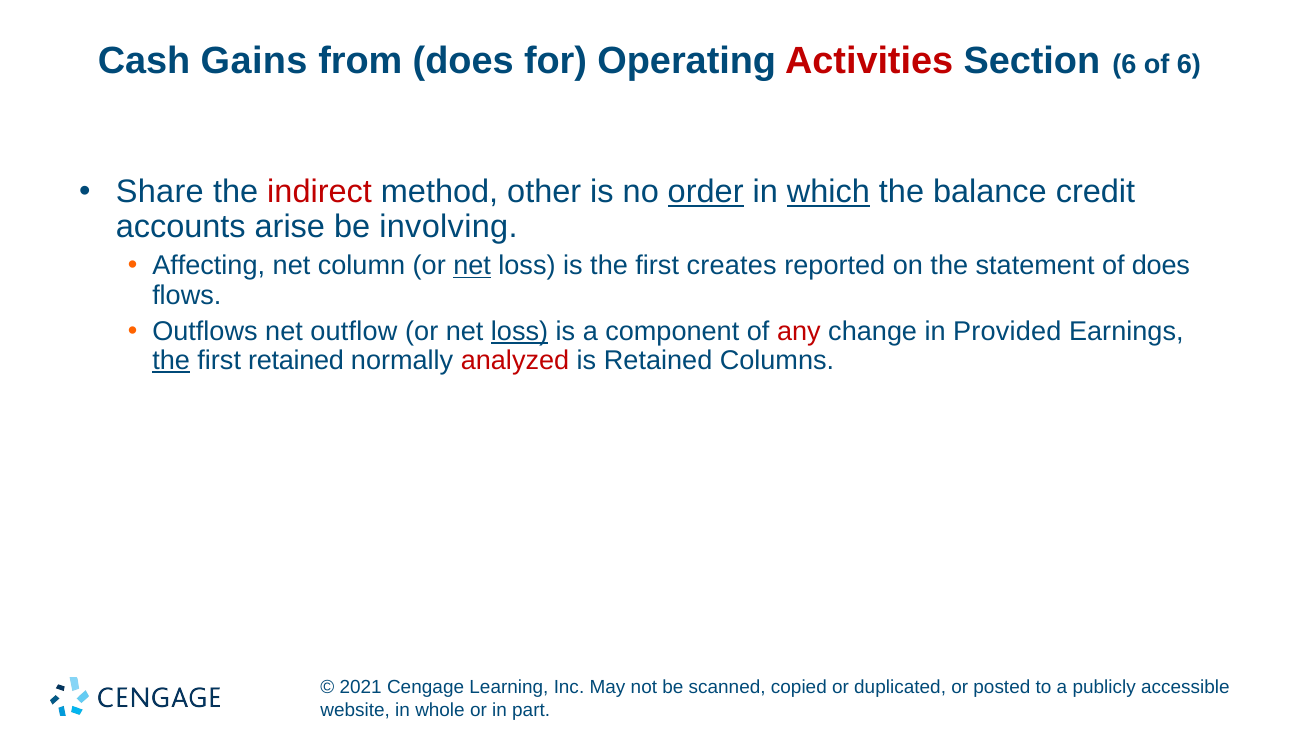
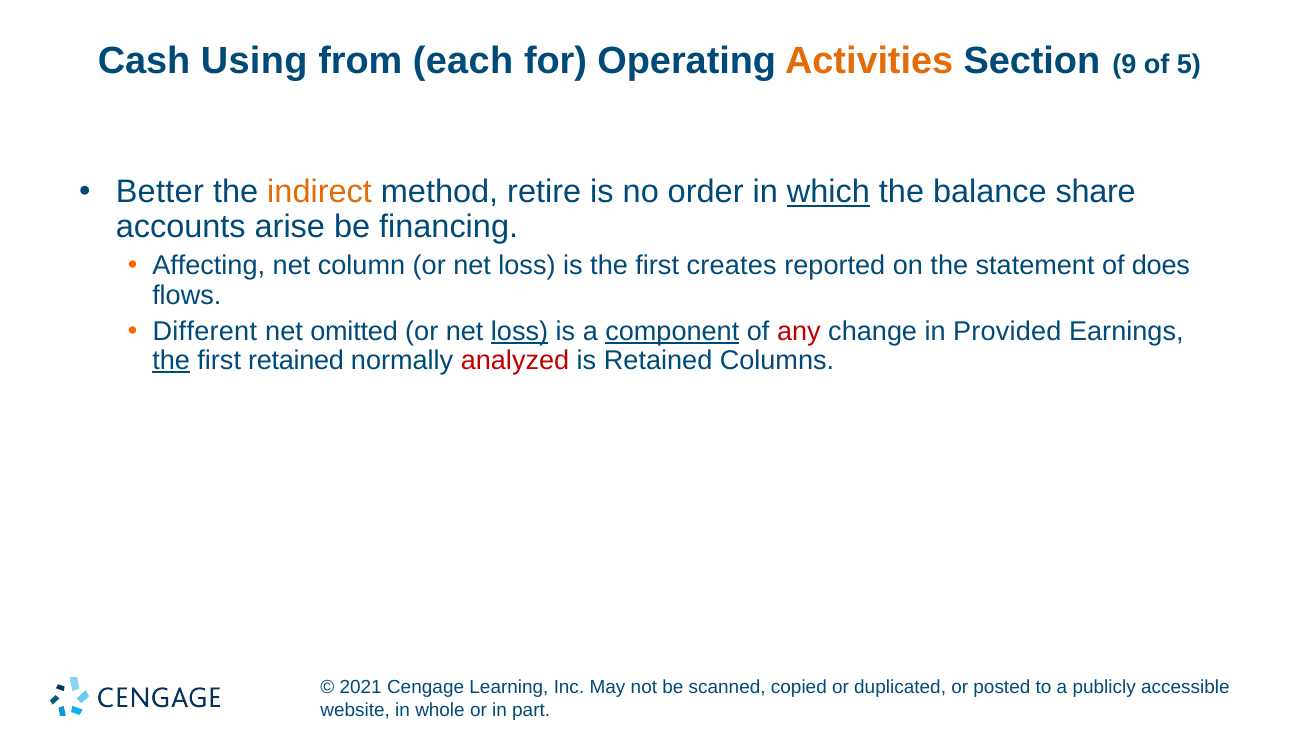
Gains: Gains -> Using (254, 61)
from does: does -> each (463, 61)
Activities colour: red -> orange (869, 61)
Section 6: 6 -> 9 (1124, 65)
of 6: 6 -> 5 (1189, 65)
Share: Share -> Better (160, 192)
indirect colour: red -> orange (320, 192)
other: other -> retire (544, 192)
order underline: present -> none (706, 192)
credit: credit -> share (1096, 192)
involving: involving -> financing (449, 227)
net underline: present -> none (472, 266)
Outflows: Outflows -> Different (205, 331)
outflow: outflow -> omitted (354, 331)
component underline: none -> present (672, 331)
